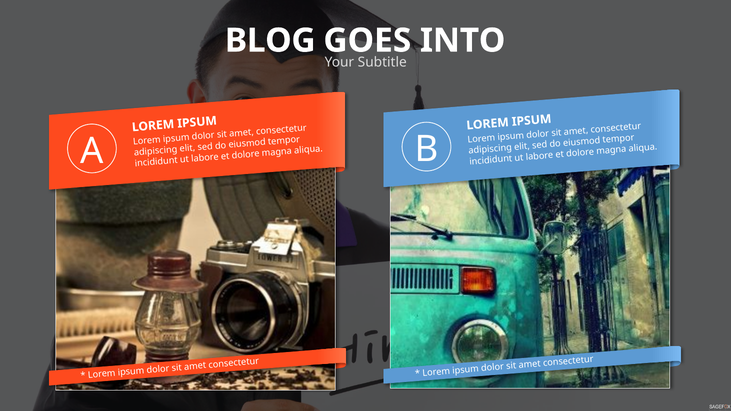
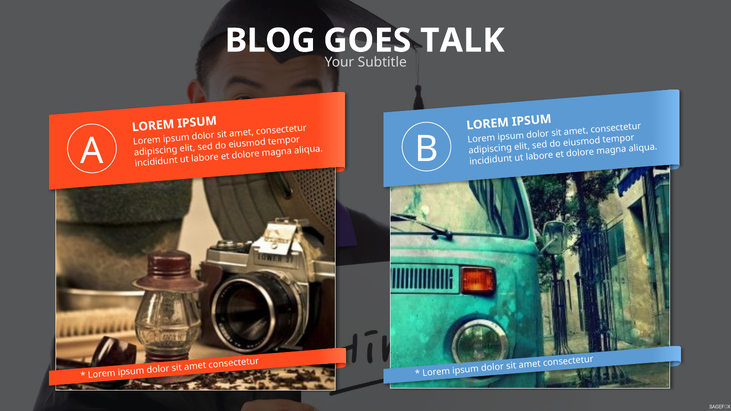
INTO: INTO -> TALK (462, 41)
